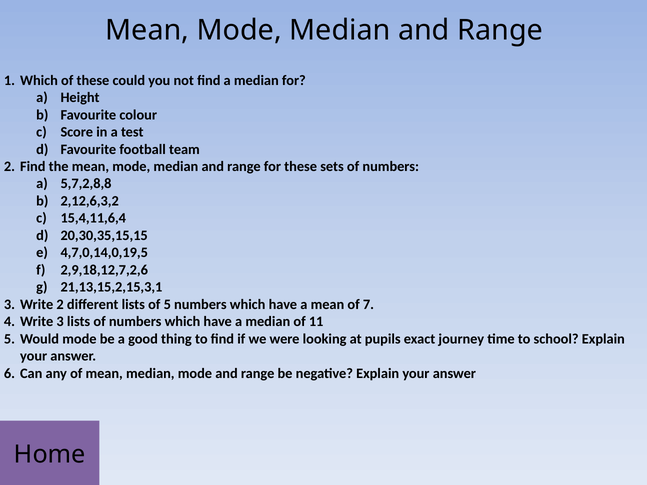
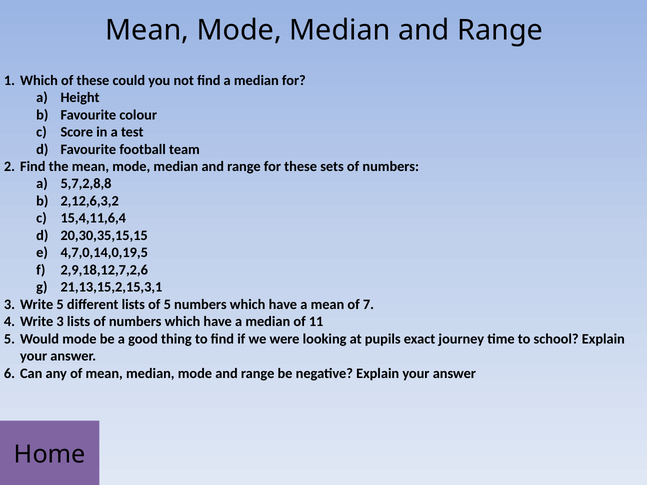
Write 2: 2 -> 5 (60, 305)
